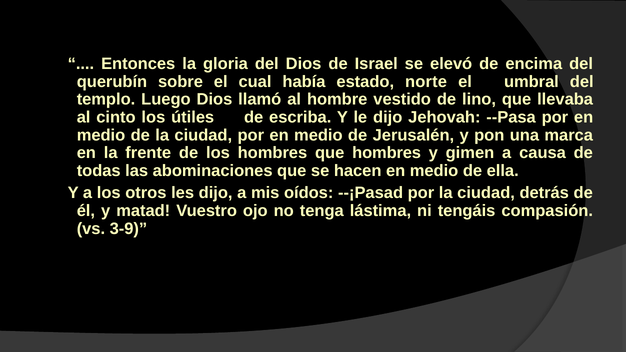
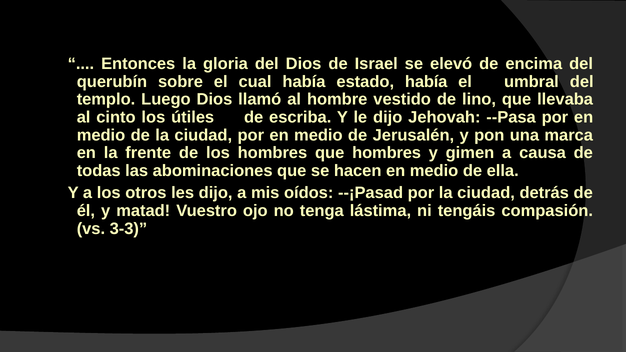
estado norte: norte -> había (426, 82)
3-9: 3-9 -> 3-3 (128, 229)
